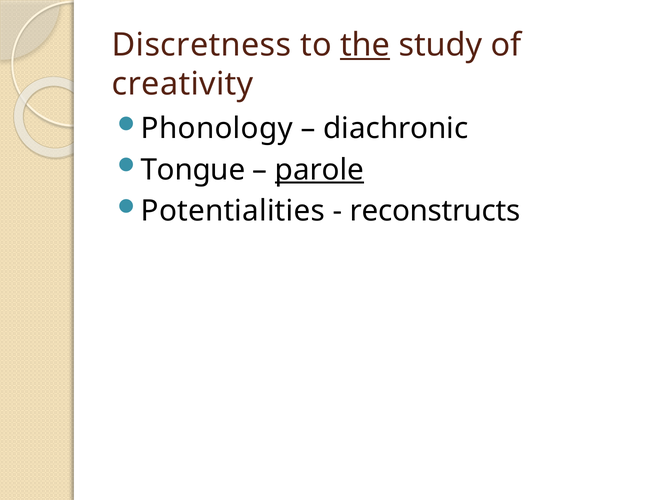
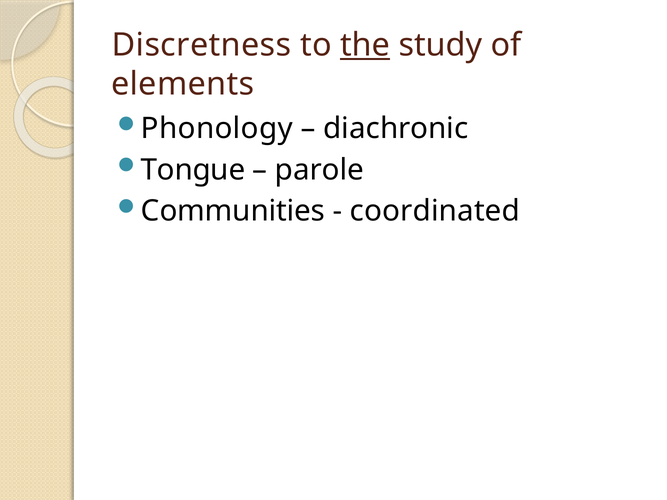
creativity: creativity -> elements (183, 84)
parole underline: present -> none (319, 170)
Potentialities: Potentialities -> Communities (233, 211)
reconstructs: reconstructs -> coordinated (435, 211)
